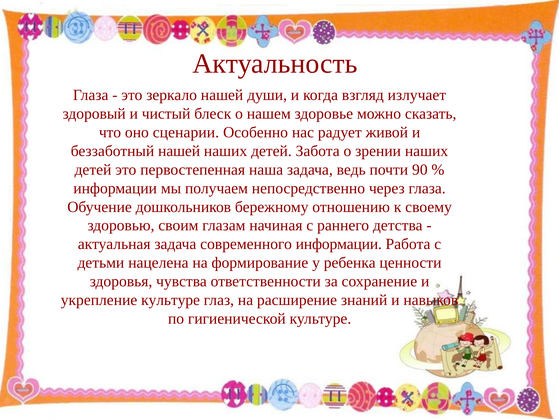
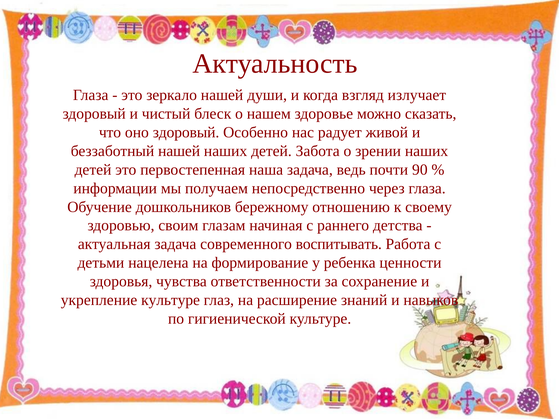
оно сценарии: сценарии -> здоровый (186, 132)
современного информации: информации -> воспитывать (339, 244)
